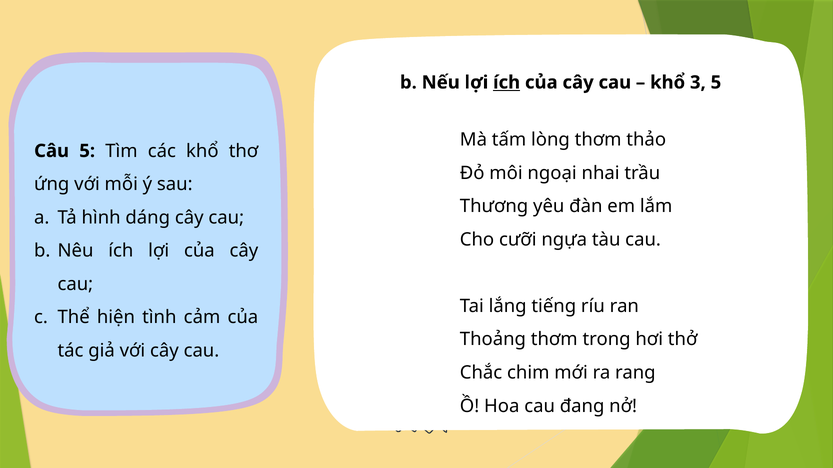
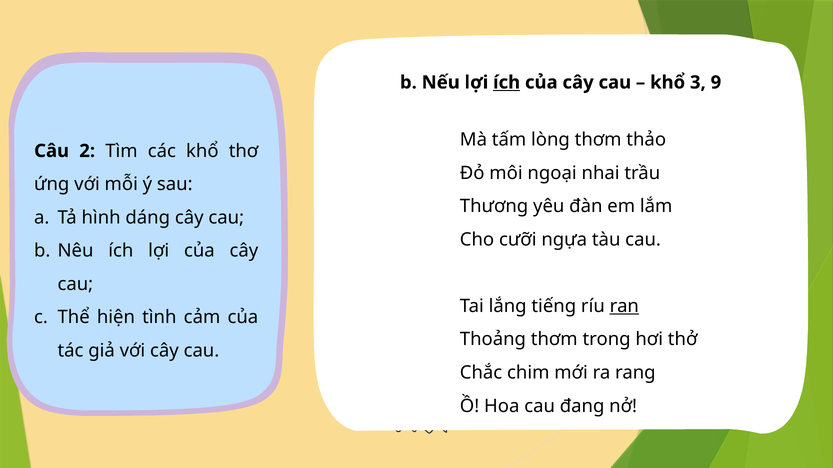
3 5: 5 -> 9 (716, 83)
Câu 5: 5 -> 2 (87, 151)
ran underline: none -> present (624, 306)
